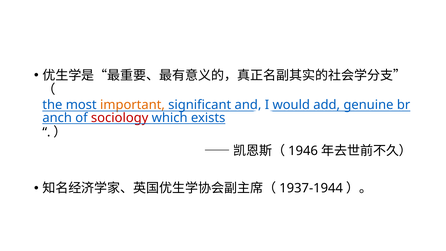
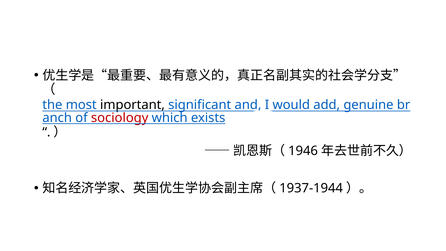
important colour: orange -> black (132, 105)
